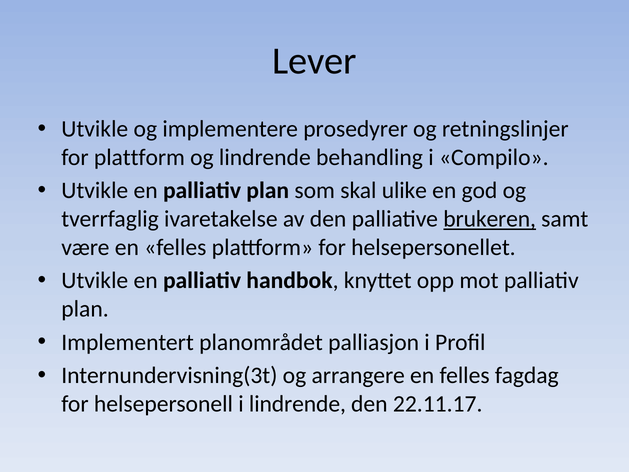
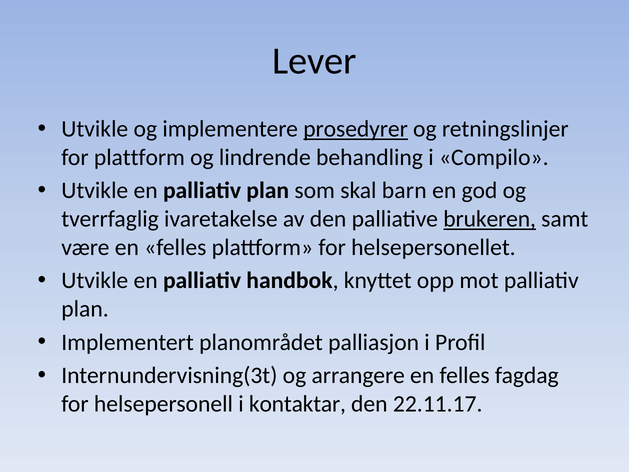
prosedyrer underline: none -> present (356, 129)
ulike: ulike -> barn (404, 191)
i lindrende: lindrende -> kontaktar (297, 404)
